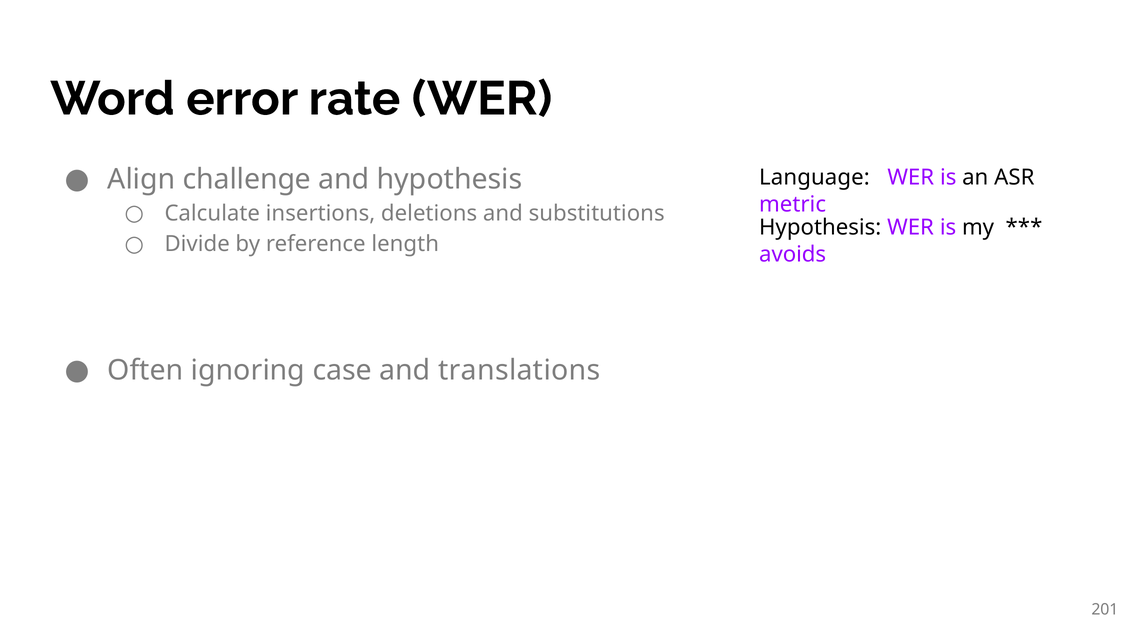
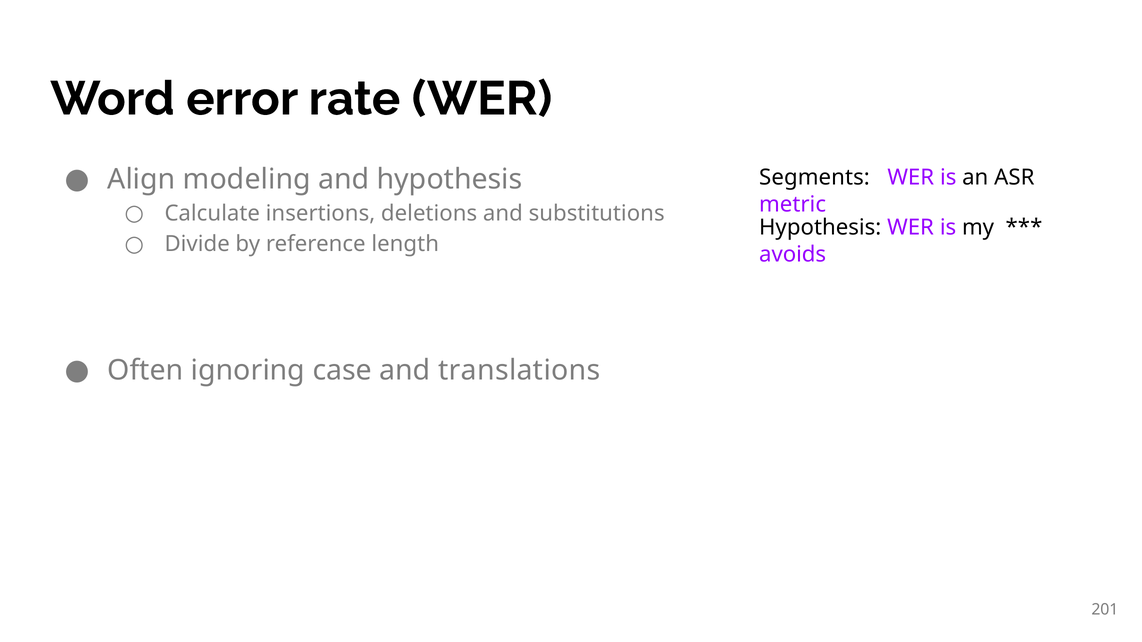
challenge: challenge -> modeling (247, 180)
Language: Language -> Segments (814, 178)
